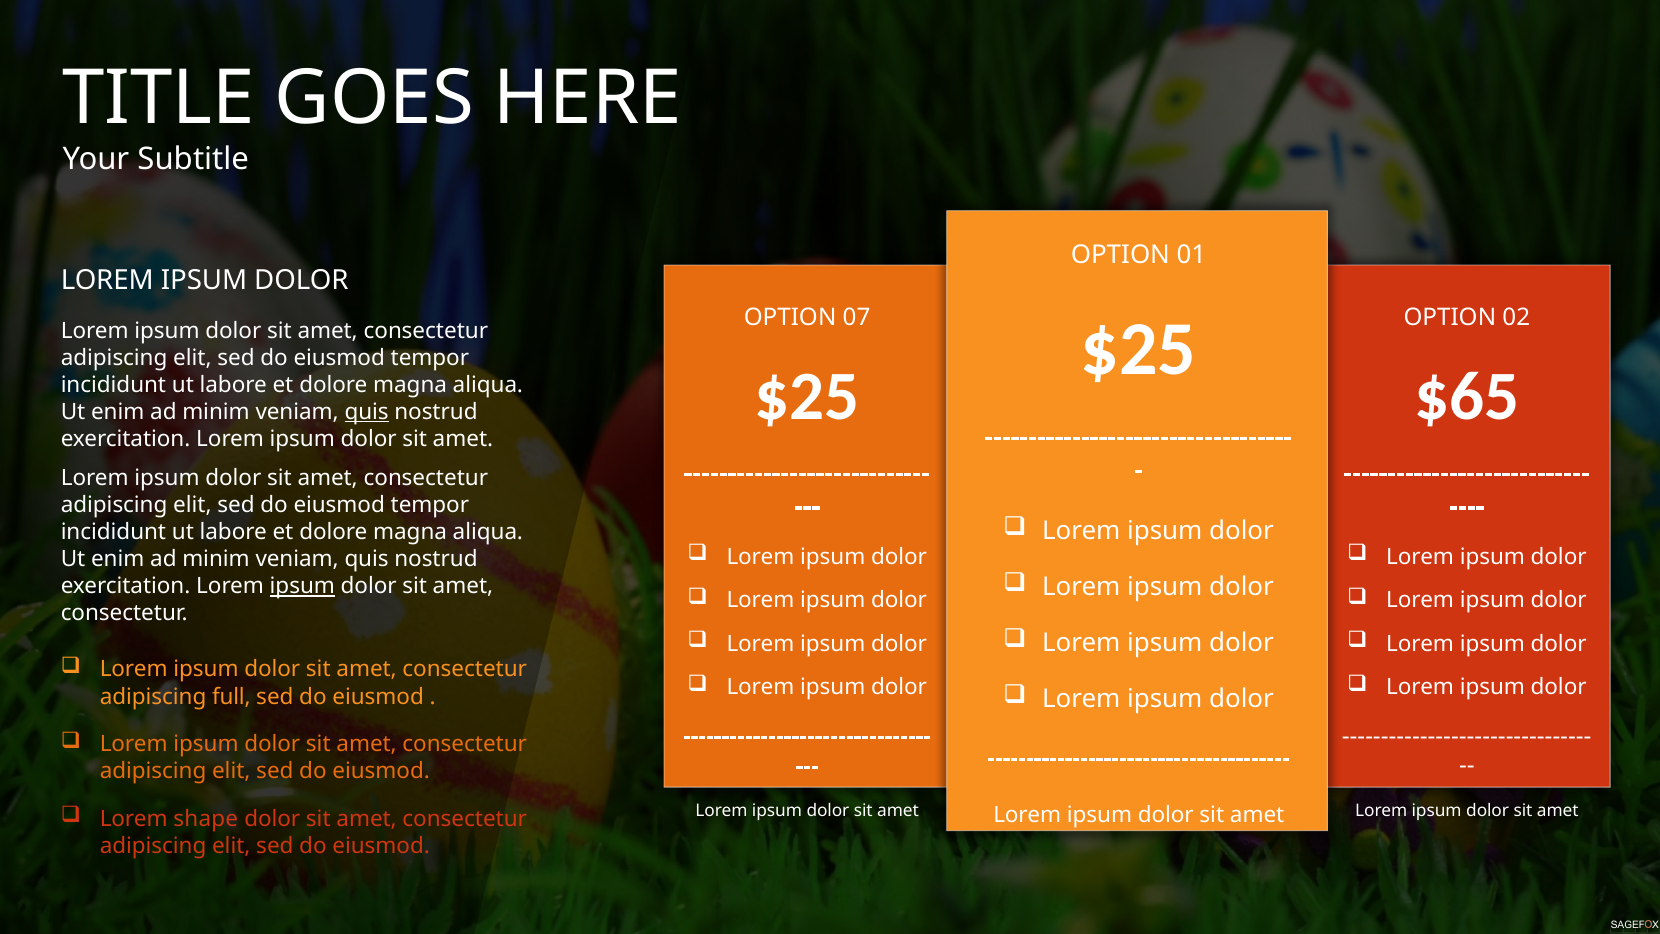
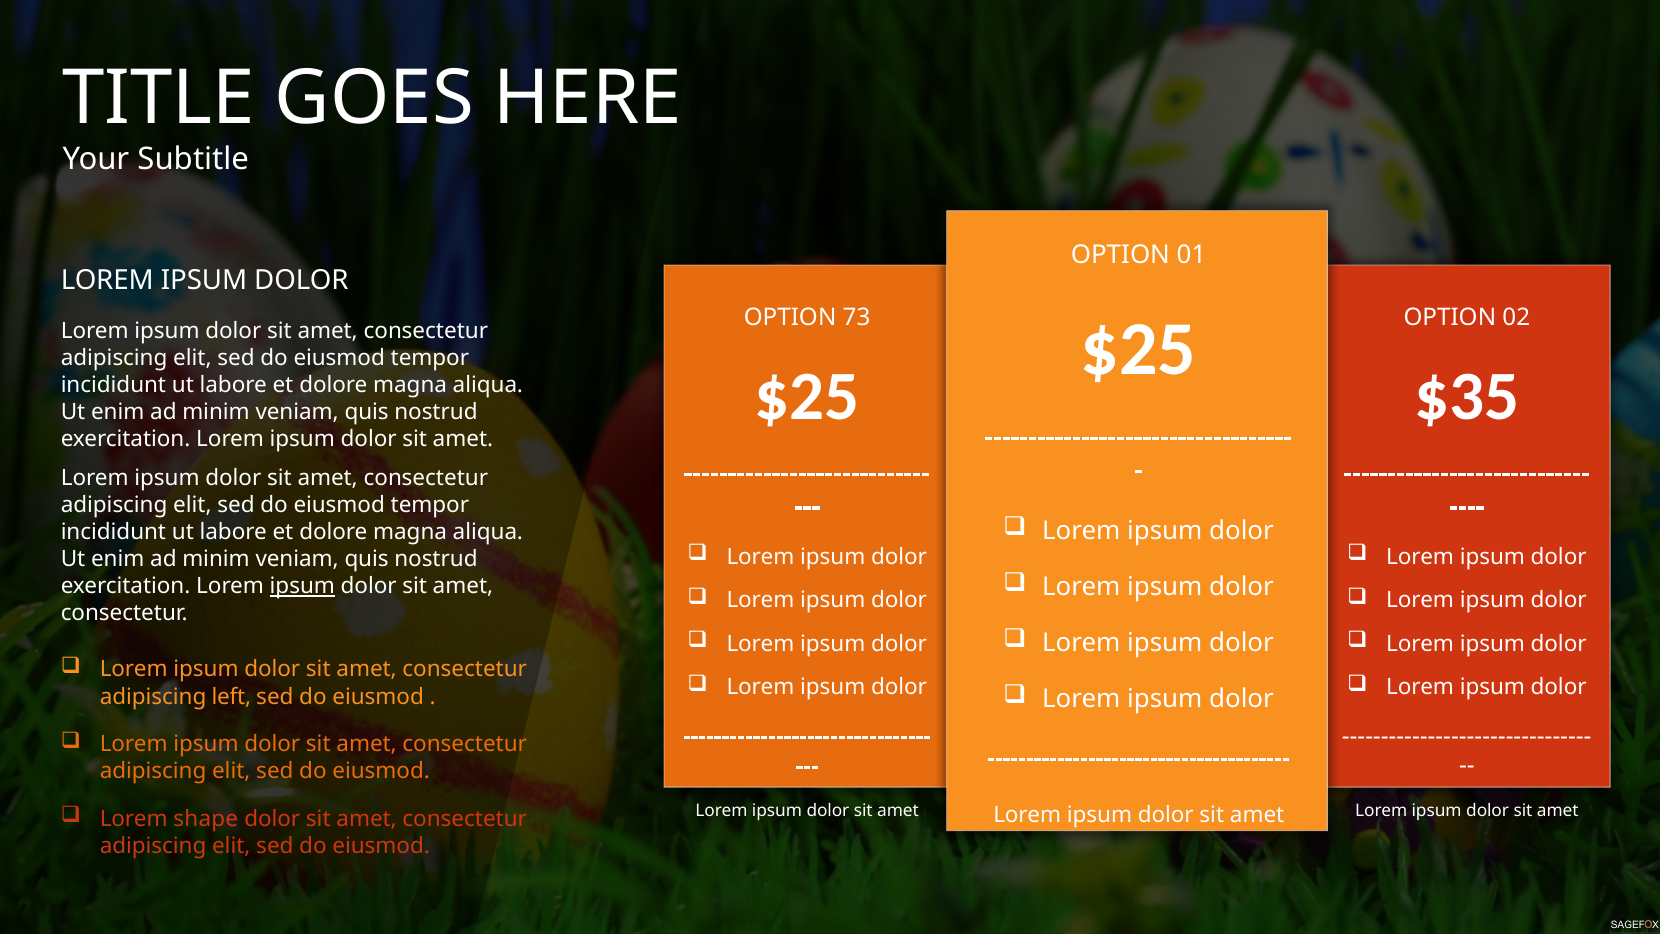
07: 07 -> 73 (857, 317)
$65: $65 -> $35 (1467, 397)
quis underline: present -> none (367, 412)
full: full -> left (231, 696)
